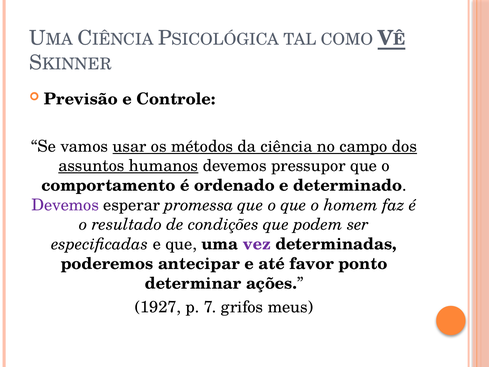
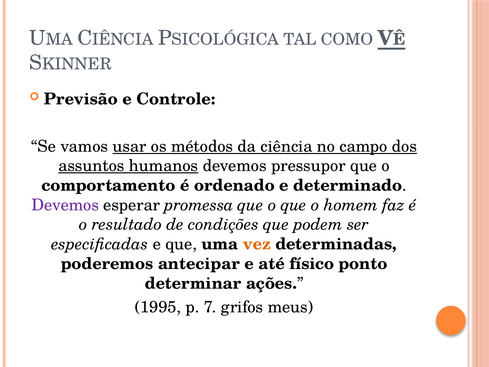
vez colour: purple -> orange (257, 244)
favor: favor -> físico (312, 264)
1927: 1927 -> 1995 (158, 307)
